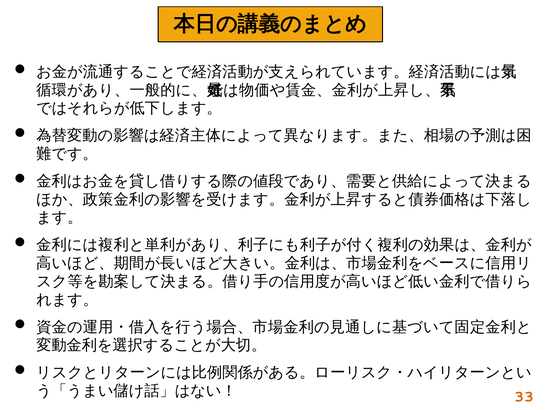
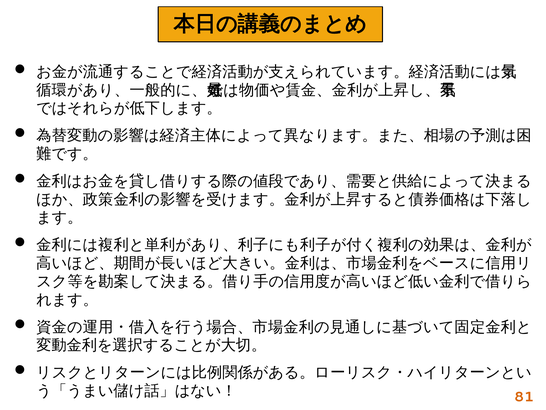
33: 33 -> 81 (524, 396)
